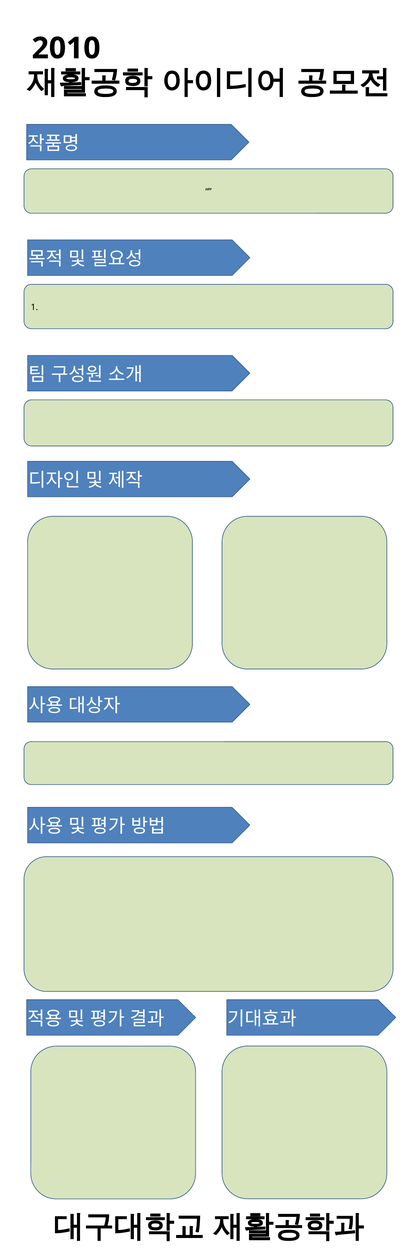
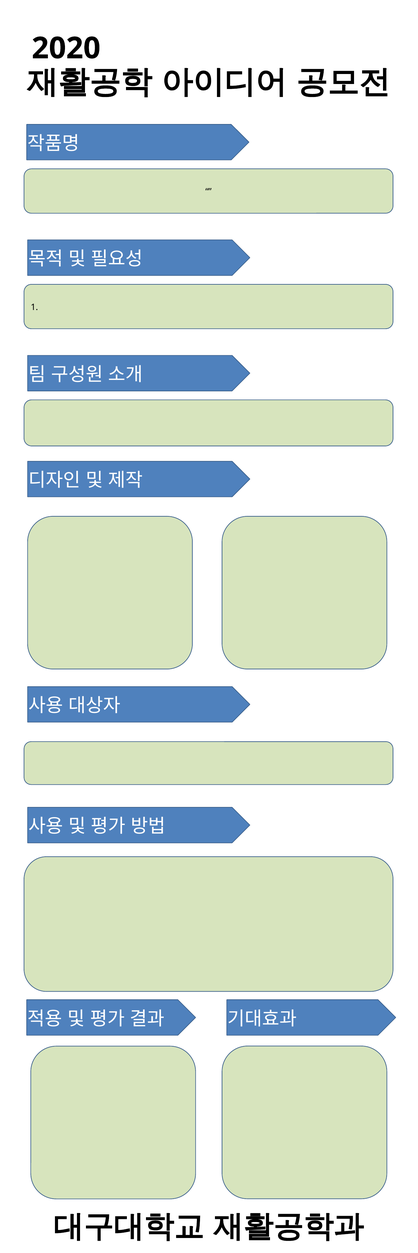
2010: 2010 -> 2020 (66, 48)
